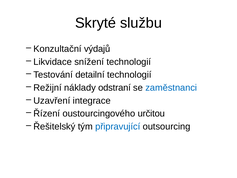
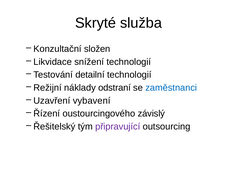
službu: službu -> služba (141, 23)
výdajů: výdajů -> složen (97, 49)
integrace: integrace -> vybavení (92, 100)
určitou: určitou -> závislý (151, 113)
připravující colour: blue -> purple (118, 126)
